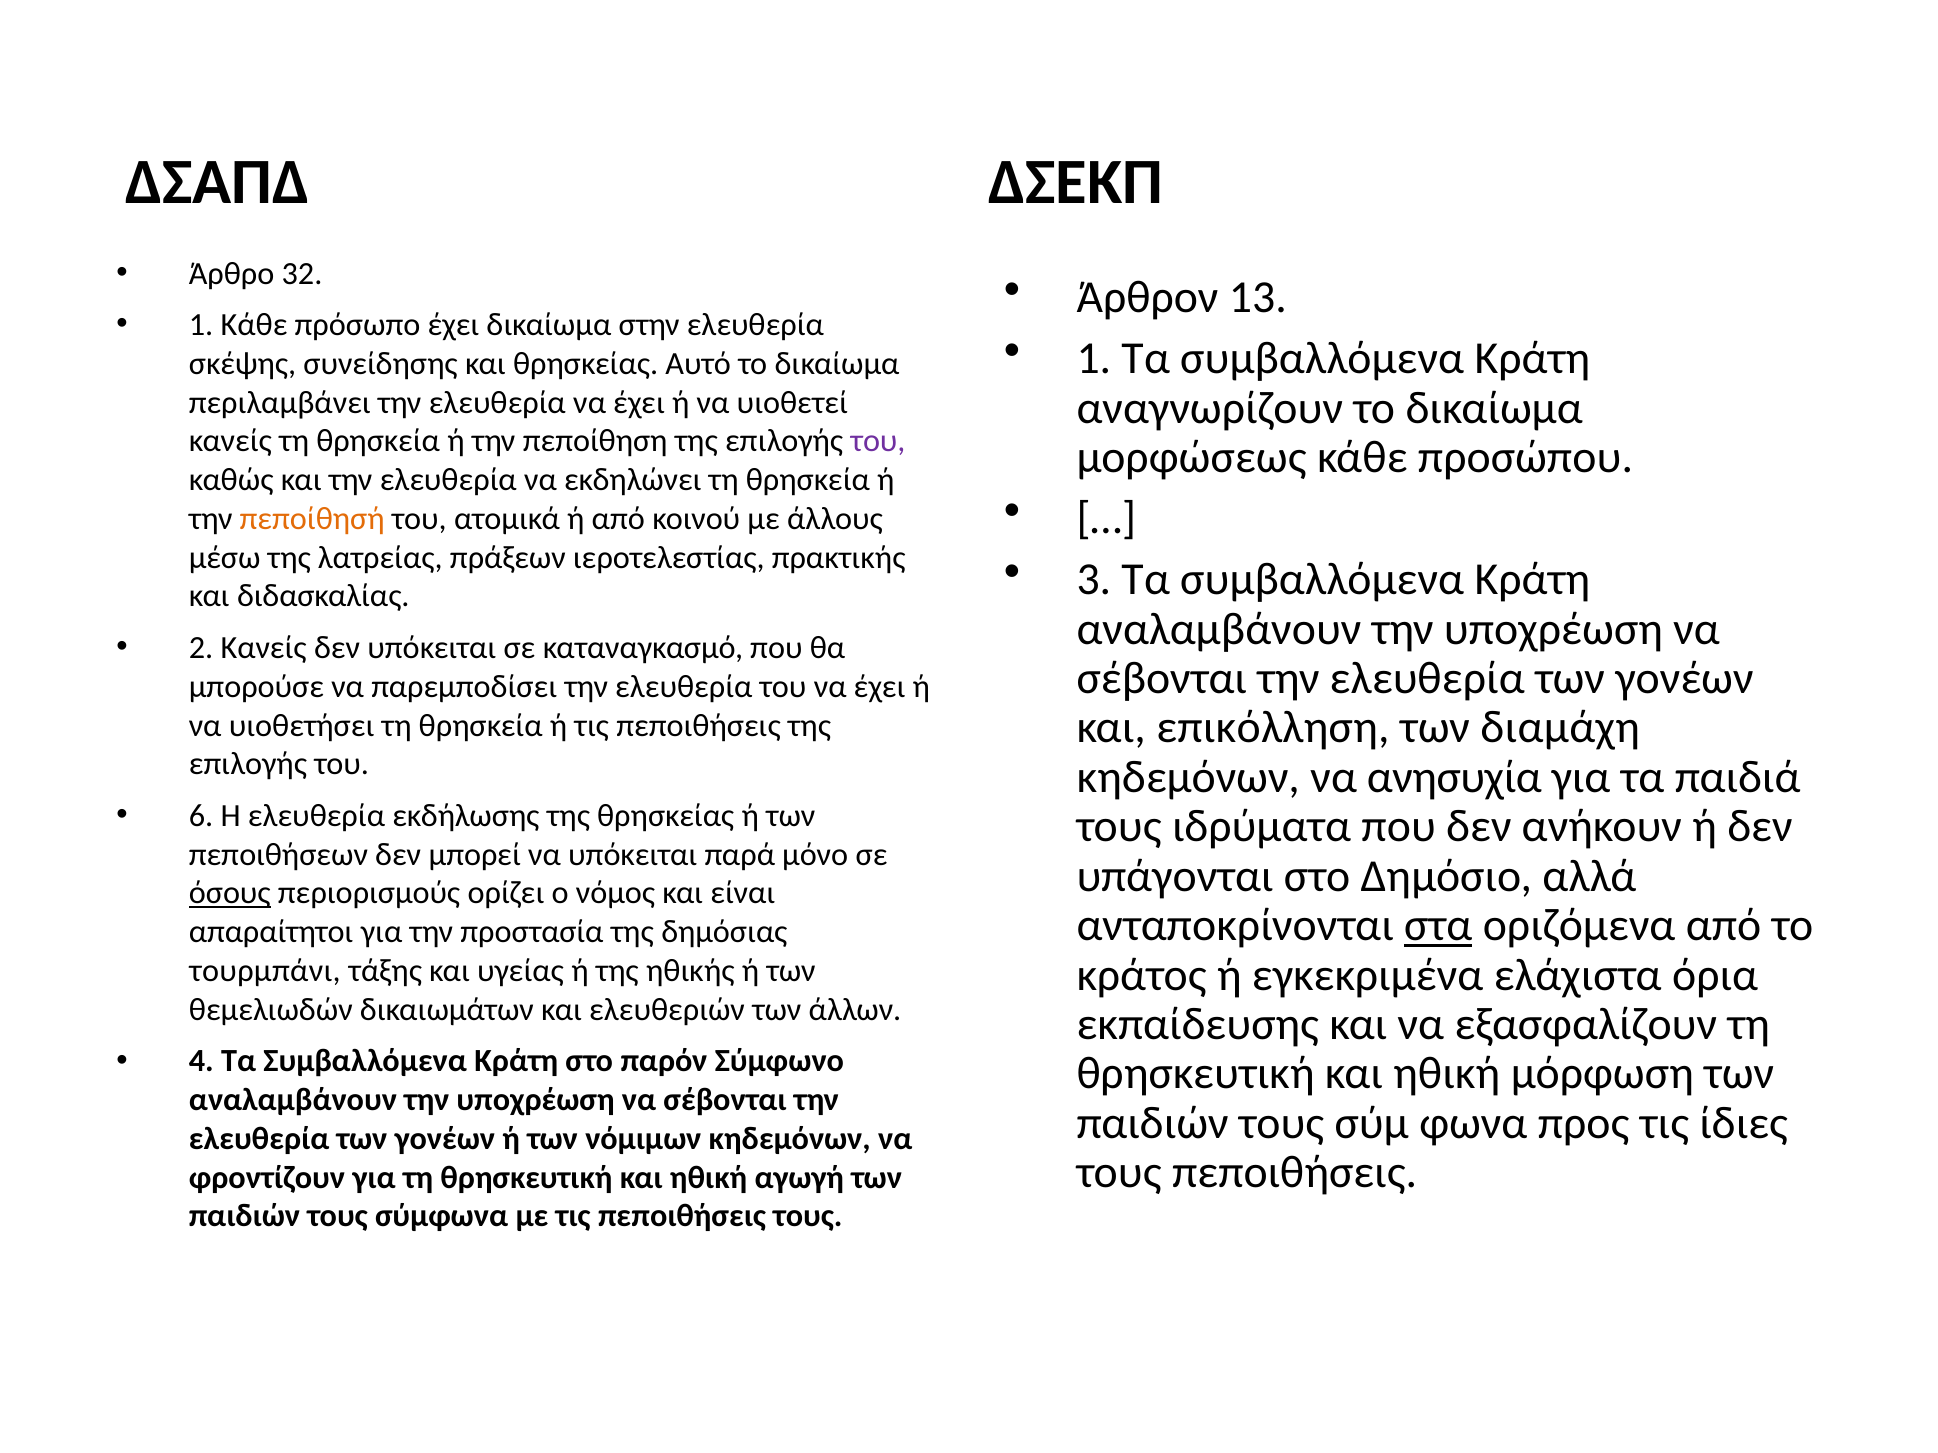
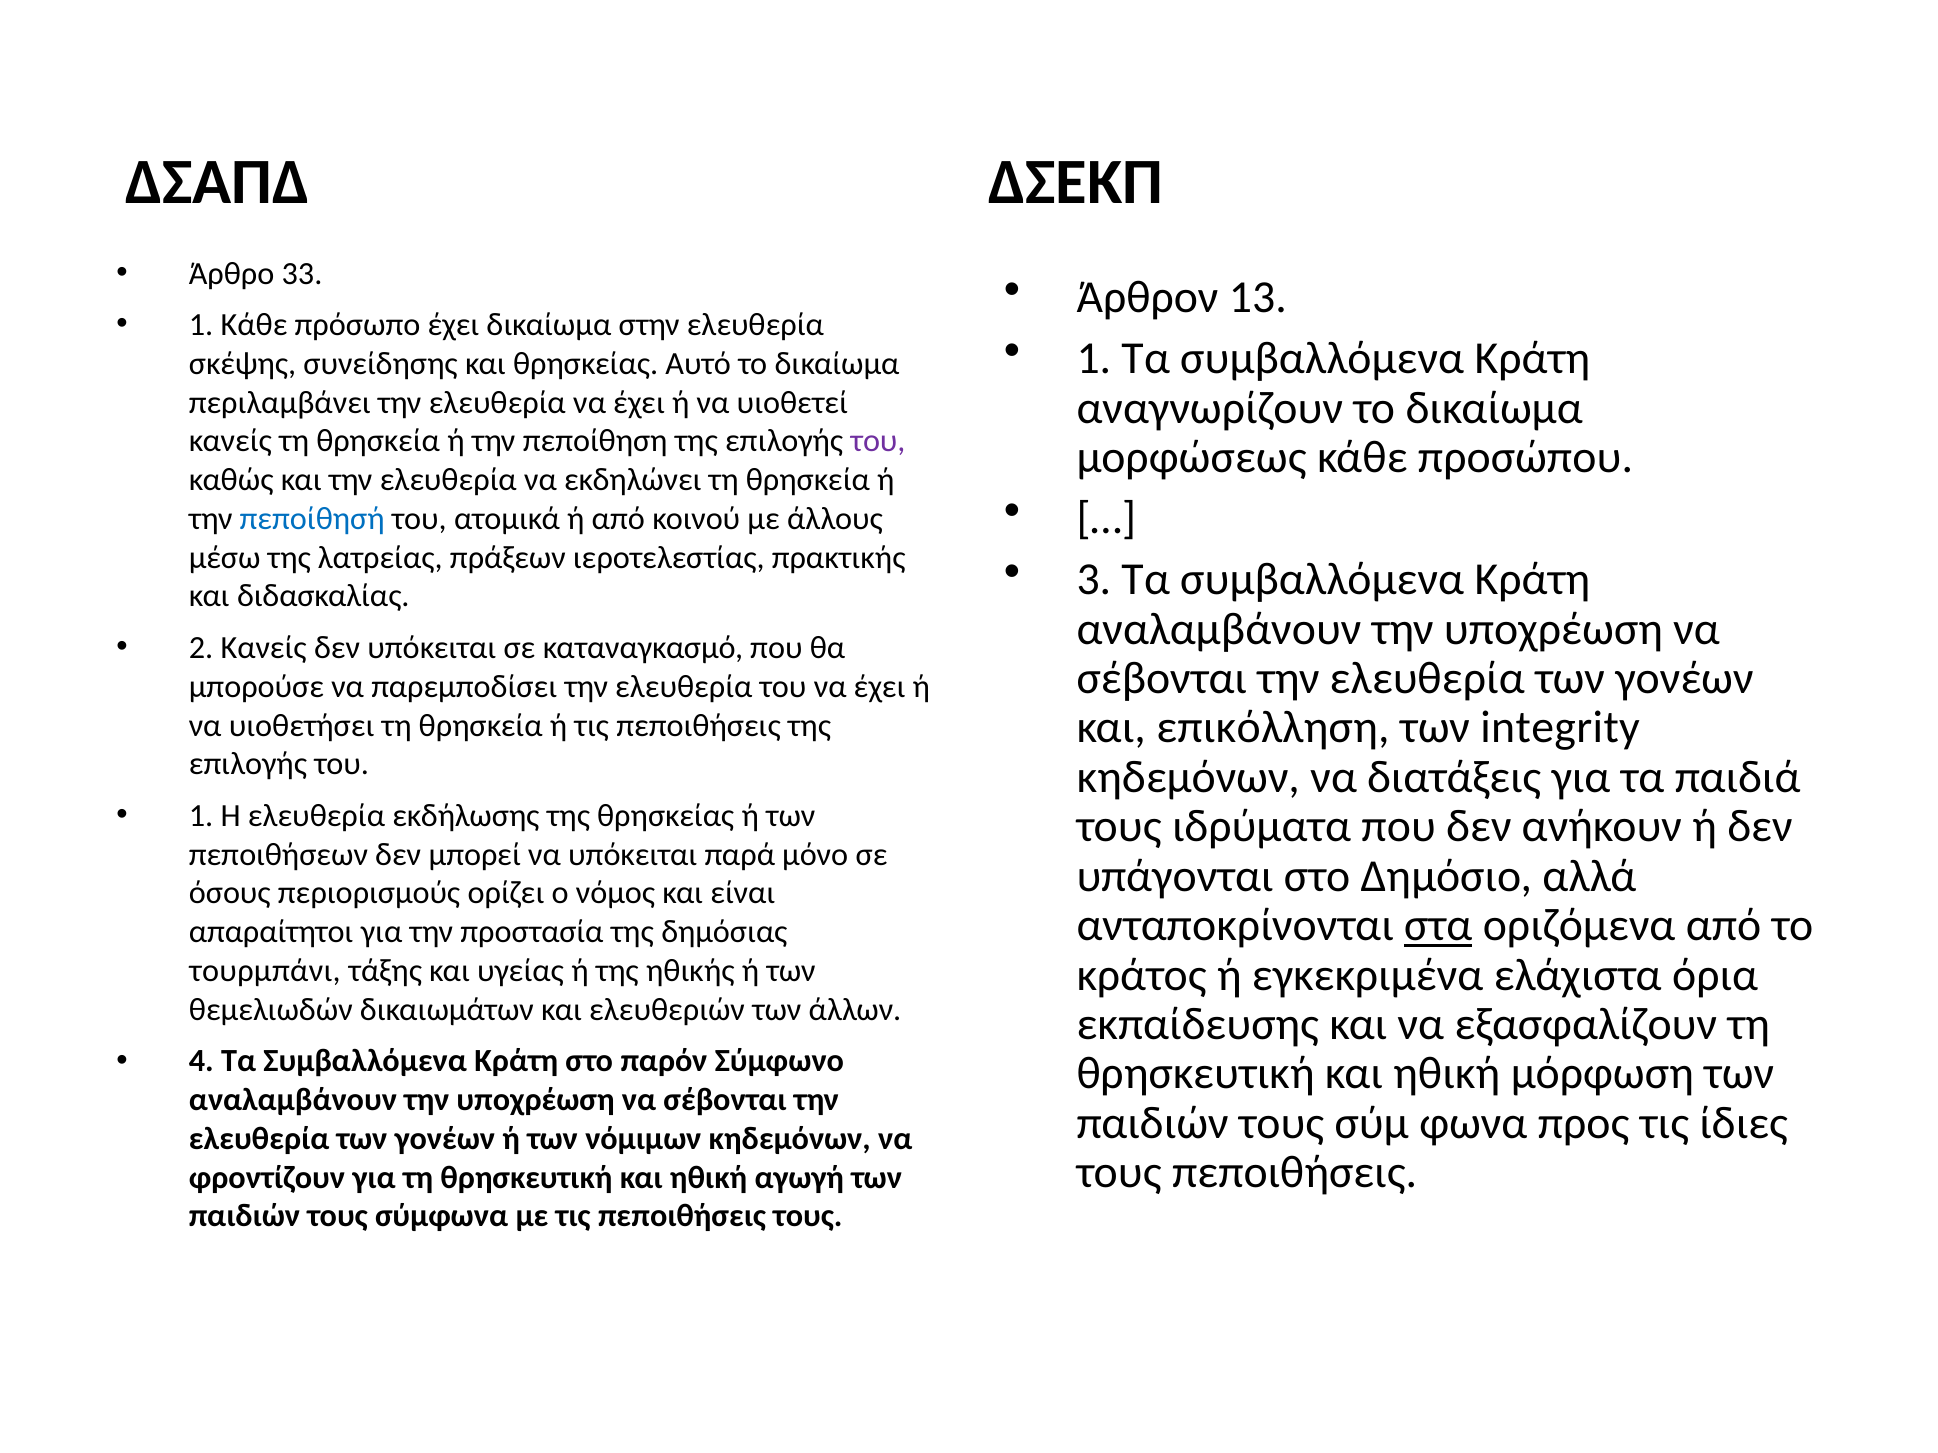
32: 32 -> 33 (302, 274)
πεποίθησή colour: orange -> blue (312, 519)
διαμάχη: διαμάχη -> integrity (1560, 728)
ανησυχία: ανησυχία -> διατάξεις (1454, 777)
6: 6 -> 1 (201, 816)
όσους underline: present -> none (230, 894)
